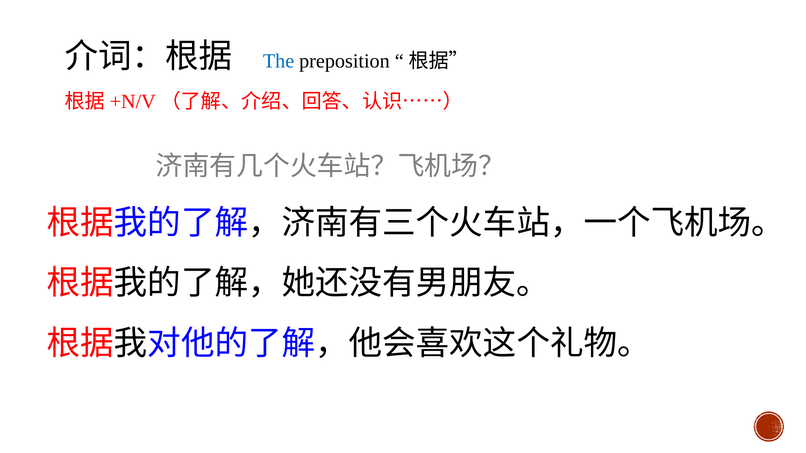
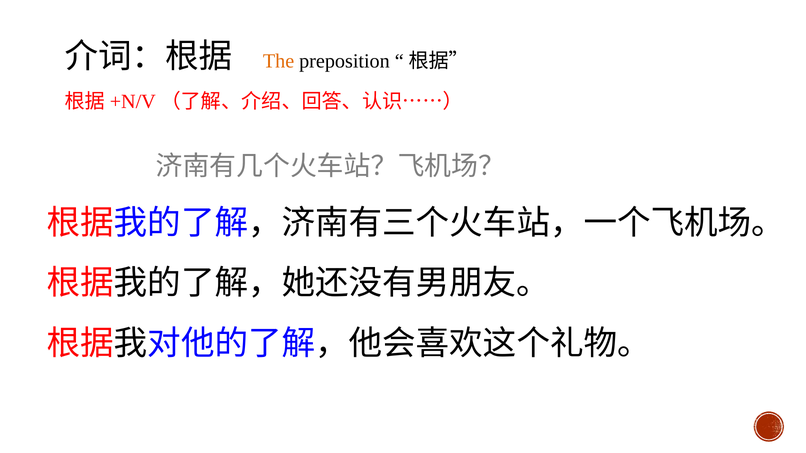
The colour: blue -> orange (279, 61)
